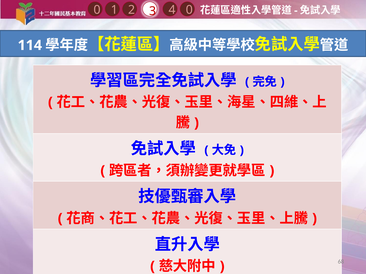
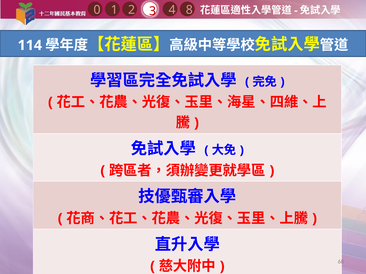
4 0: 0 -> 8 (189, 10)
